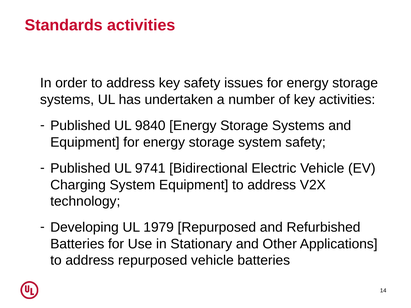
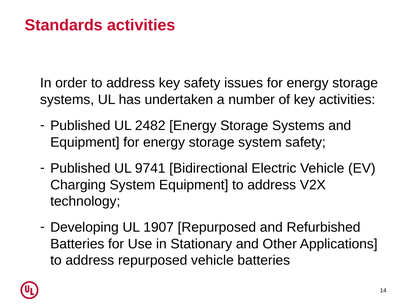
9840: 9840 -> 2482 (150, 126)
1979: 1979 -> 1907 (159, 228)
